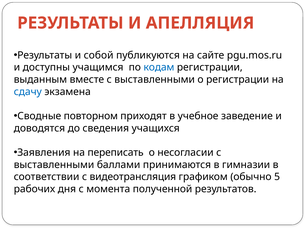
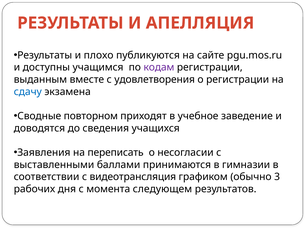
собой: собой -> плохо (99, 55)
кодам colour: blue -> purple (159, 68)
вместе с выставленными: выставленными -> удовлетворения (155, 80)
5: 5 -> 3 (277, 177)
полученной: полученной -> следующем (162, 190)
